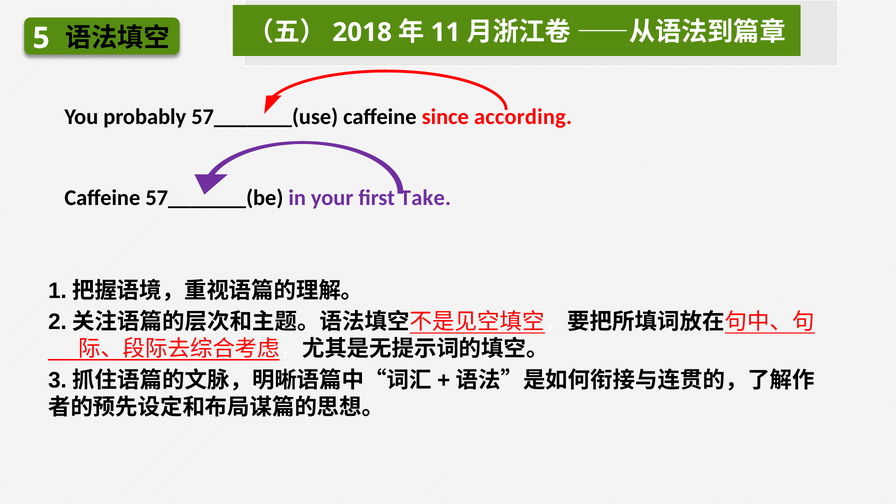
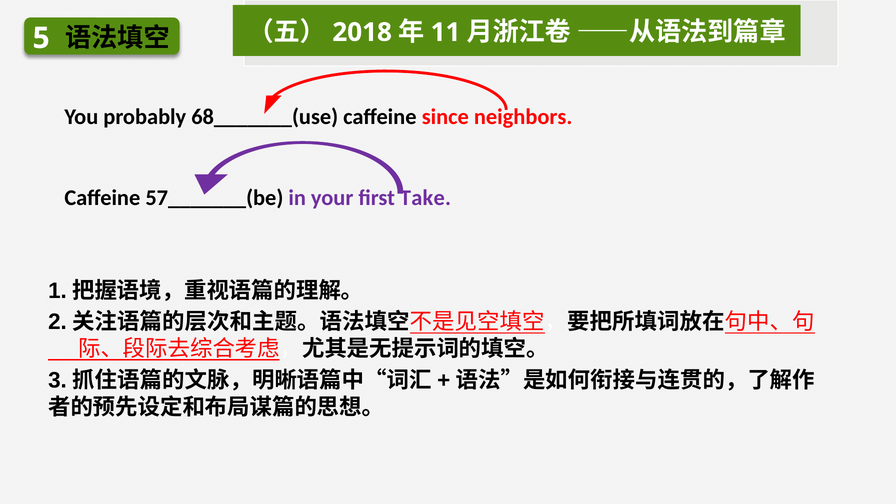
57_______(use: 57_______(use -> 68_______(use (265, 117)
according: according -> neighbors (523, 117)
